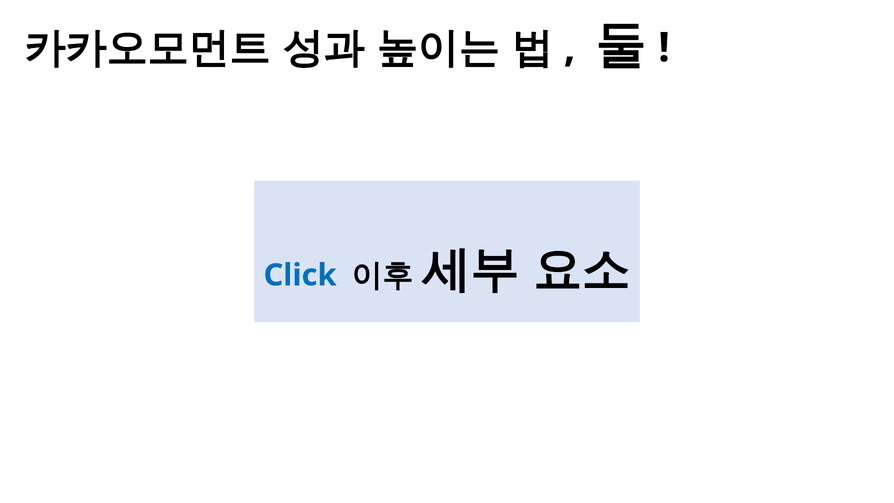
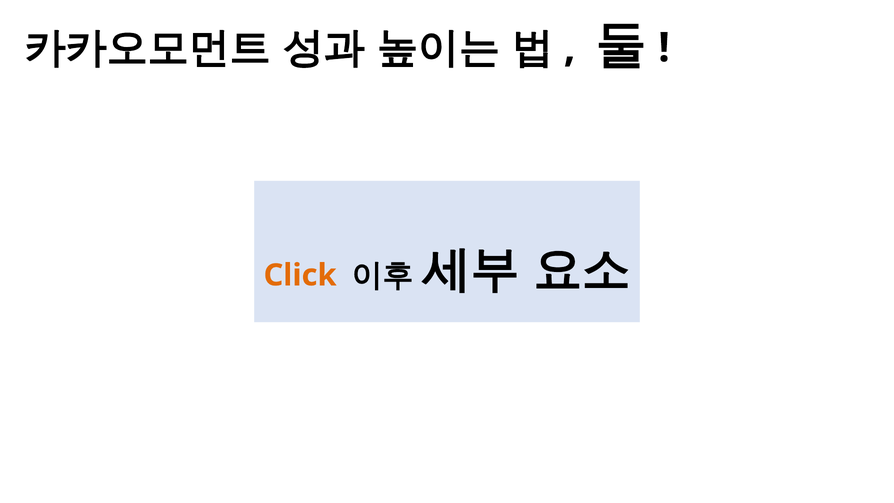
Click colour: blue -> orange (300, 275)
